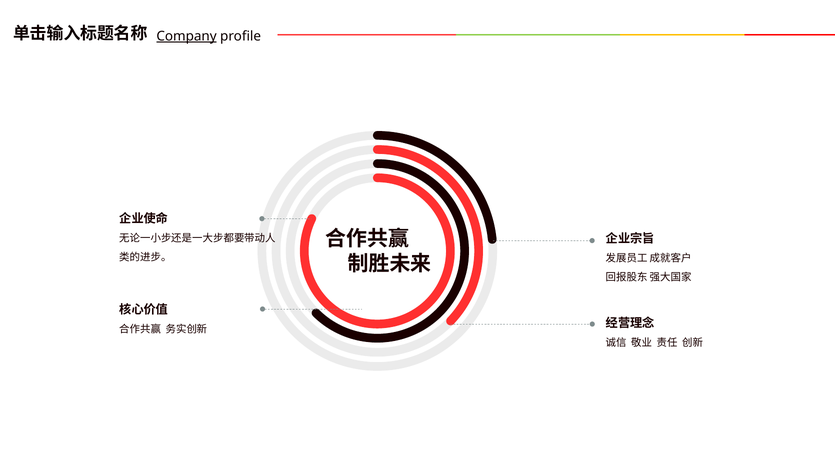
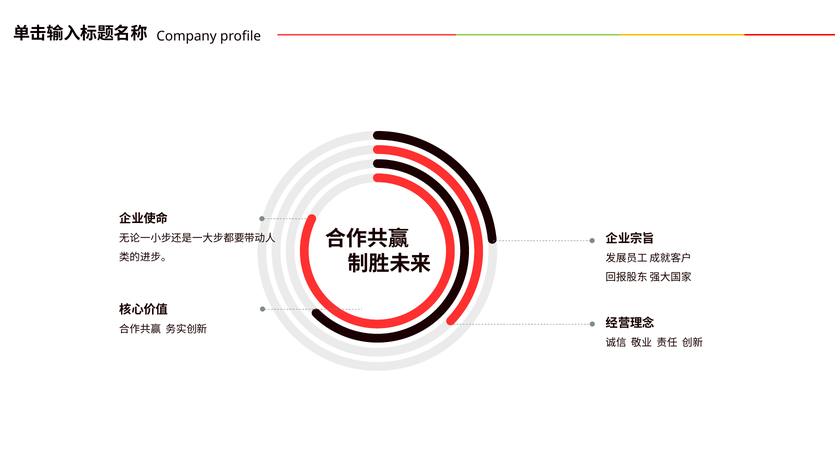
Company underline: present -> none (187, 36)
